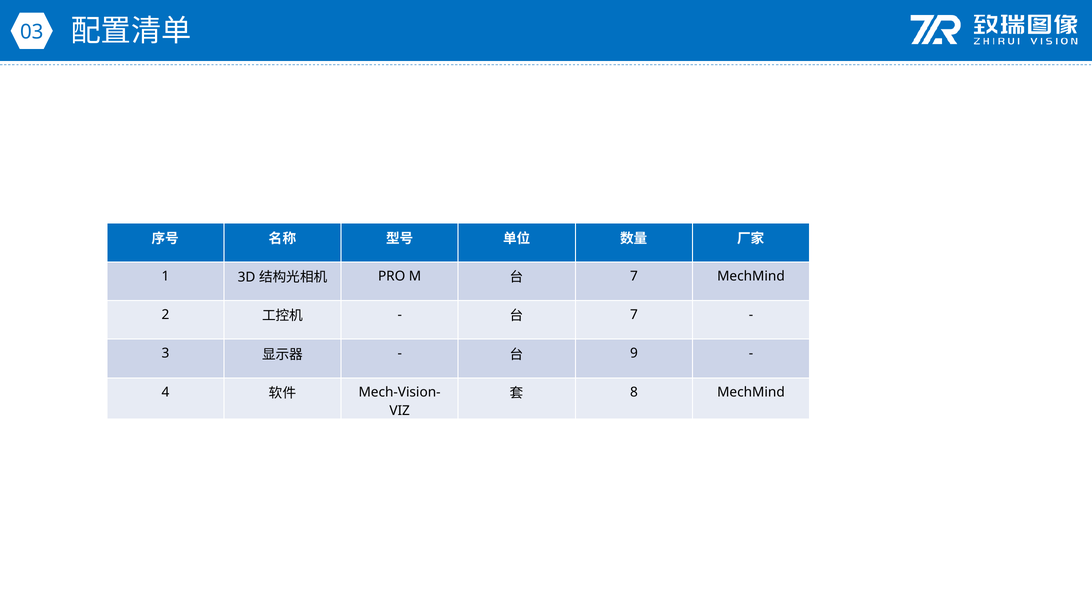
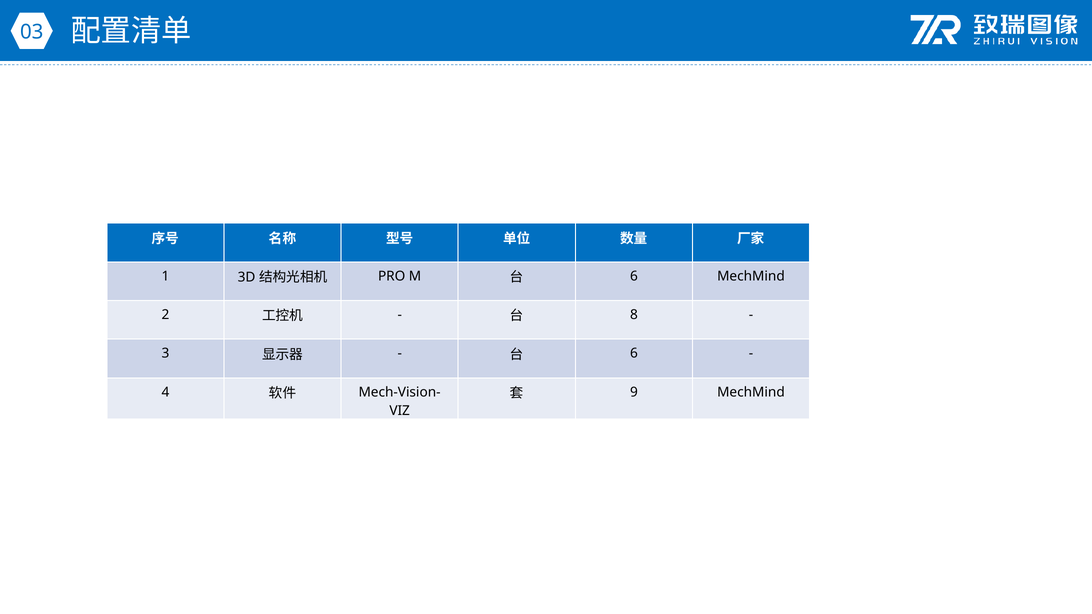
7: 7 -> 6 (634, 276)
7: 7 -> 8 (634, 315)
9: 9 -> 6 (634, 354)
8: 8 -> 9 (634, 392)
